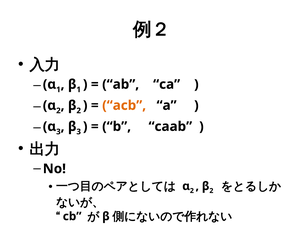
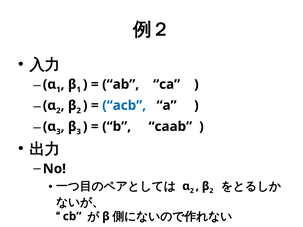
acb colour: orange -> blue (124, 106)
